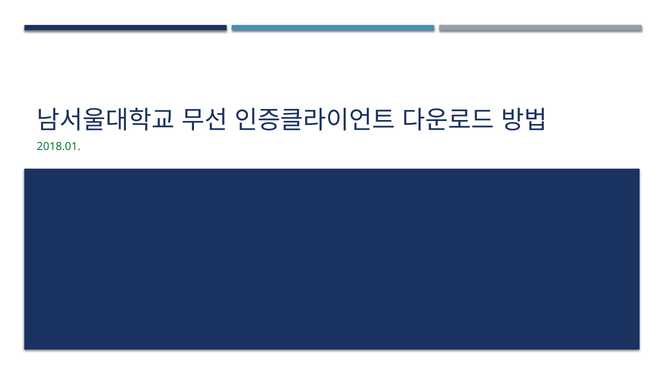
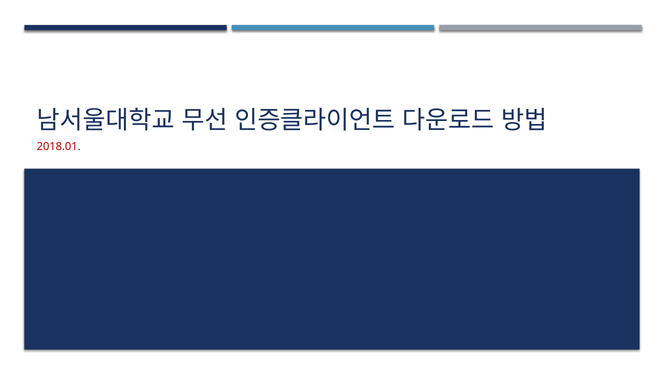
2018.01 colour: green -> red (59, 146)
